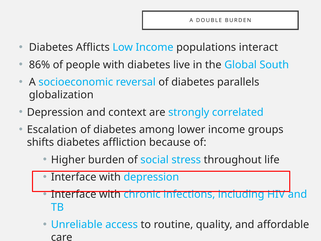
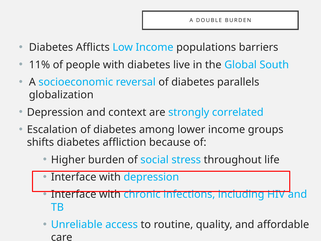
interact: interact -> barriers (259, 47)
86%: 86% -> 11% (39, 65)
